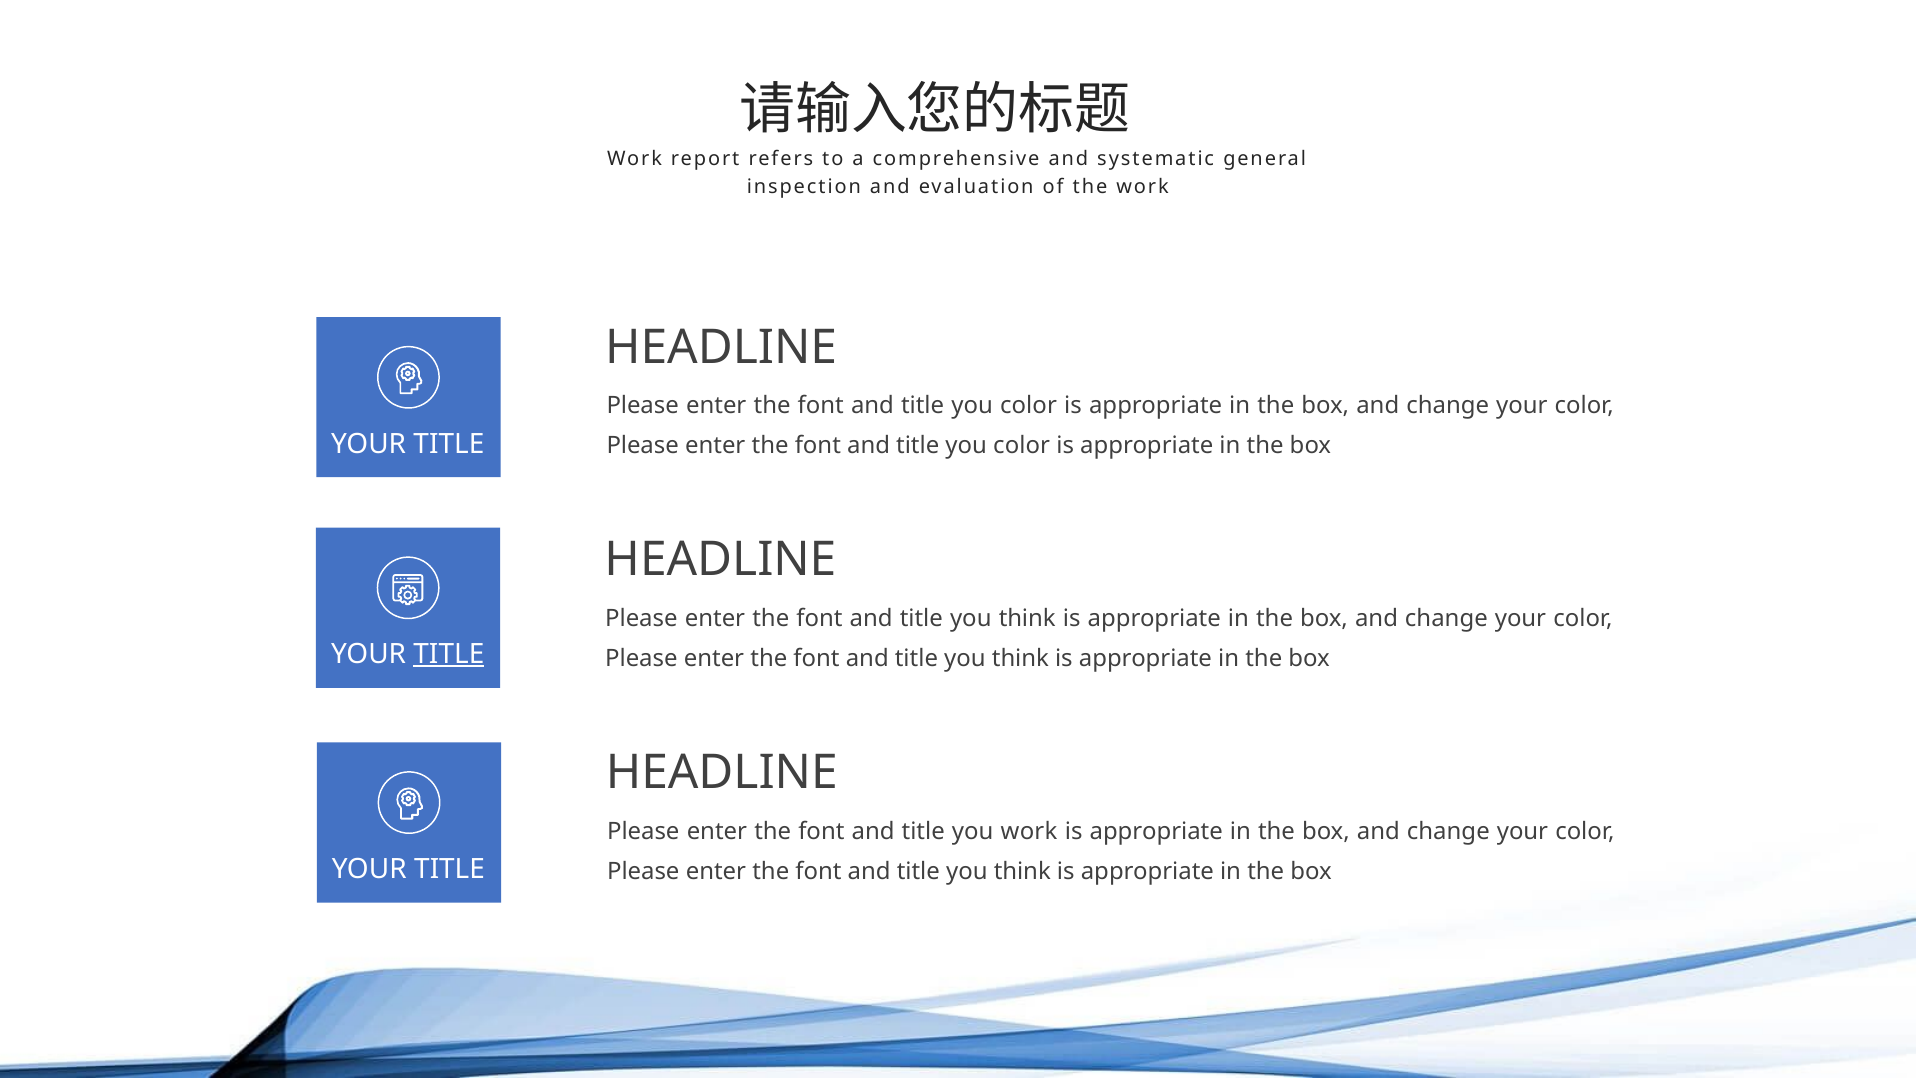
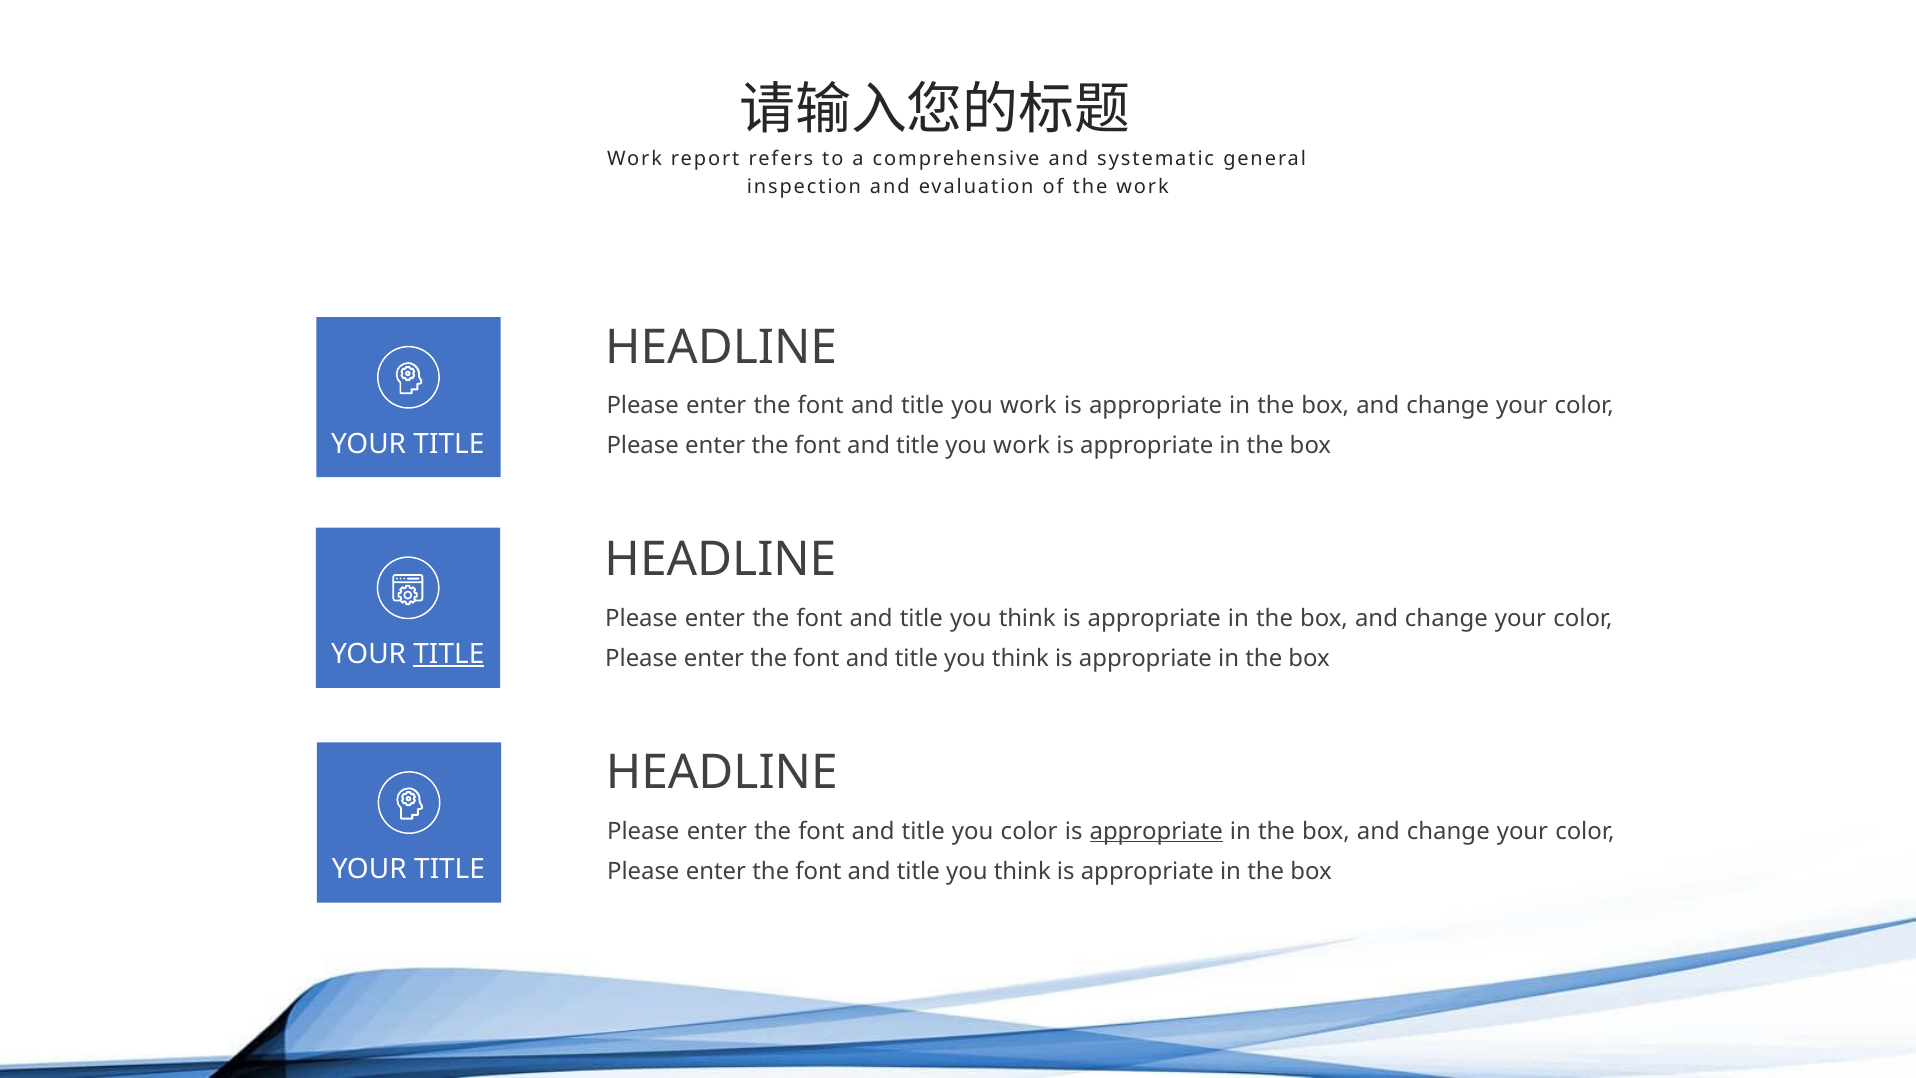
color: color -> work (1028, 406)
color: color -> work (1022, 446)
you work: work -> color (1029, 831)
appropriate underline: none -> present (1156, 831)
